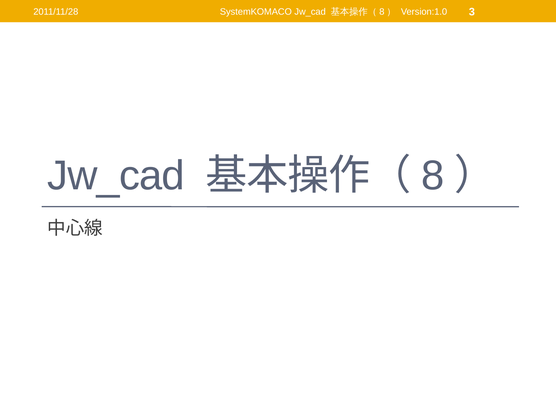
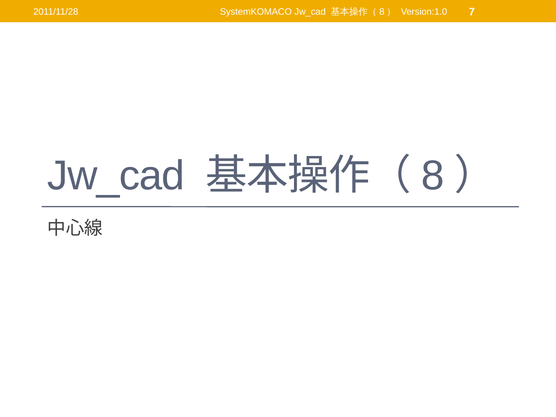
3: 3 -> 7 (472, 12)
